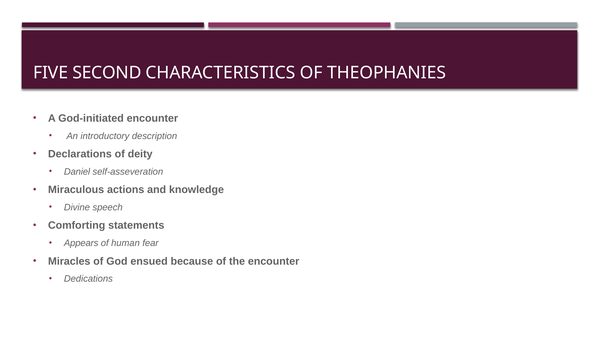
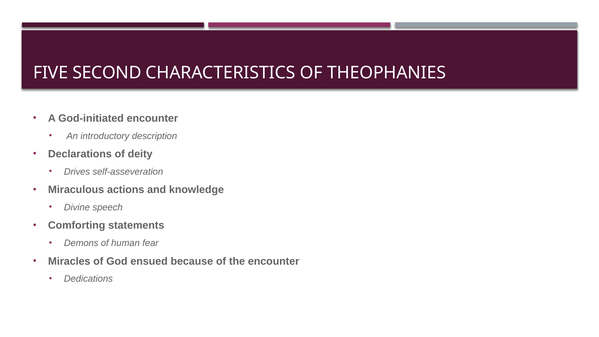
Daniel: Daniel -> Drives (77, 172)
Appears: Appears -> Demons (81, 243)
